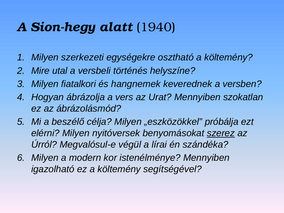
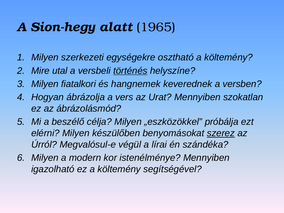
1940: 1940 -> 1965 (156, 27)
történés underline: none -> present (130, 71)
nyitóversek: nyitóversek -> készülőben (116, 133)
